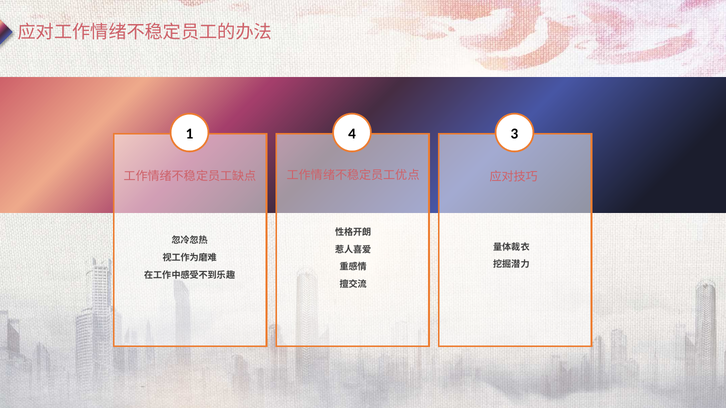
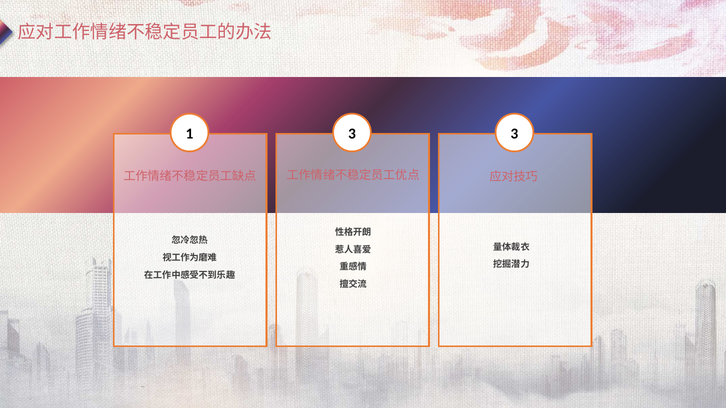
1 4: 4 -> 3 (352, 134)
